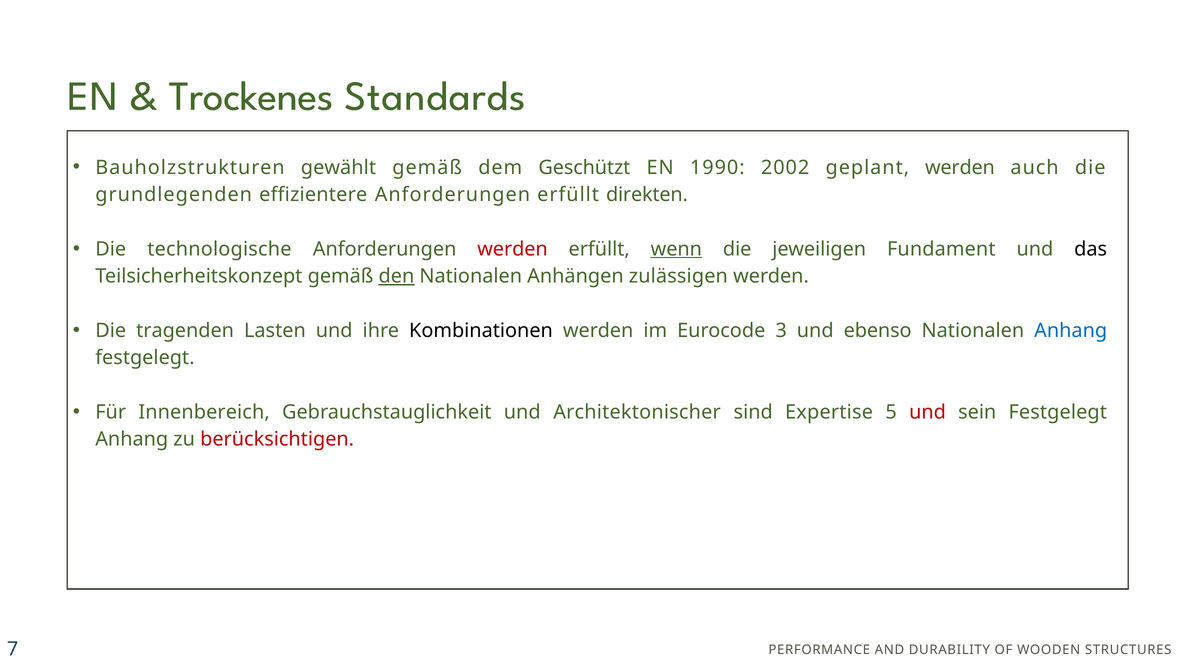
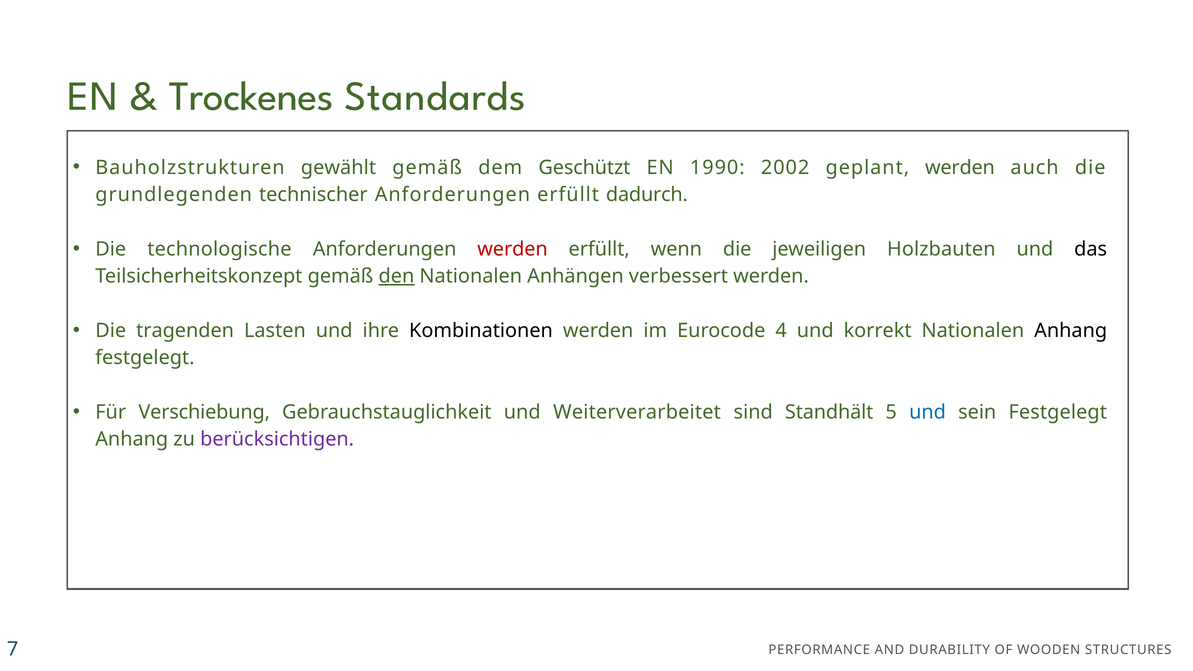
effizientere: effizientere -> technischer (313, 195)
direkten: direkten -> dadurch (647, 195)
wenn underline: present -> none (676, 249)
Fundament: Fundament -> Holzbauten (941, 249)
zulässigen: zulässigen -> verbessert (678, 276)
3: 3 -> 4 (781, 331)
ebenso: ebenso -> korrekt (878, 331)
Anhang colour: blue -> black (1071, 331)
Innenbereich: Innenbereich -> Verschiebung (204, 412)
Architektonischer: Architektonischer -> Weiterverarbeitet (637, 412)
Expertise: Expertise -> Standhält (829, 412)
und colour: red -> blue (928, 412)
berücksichtigen colour: red -> purple (277, 439)
